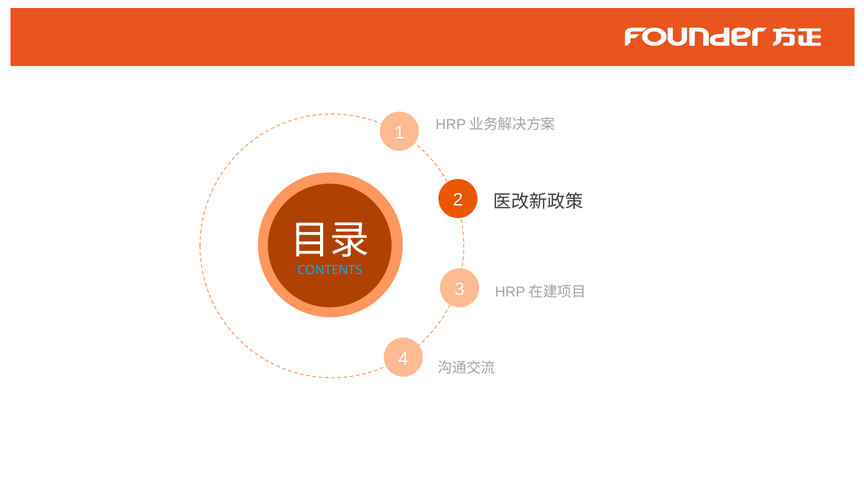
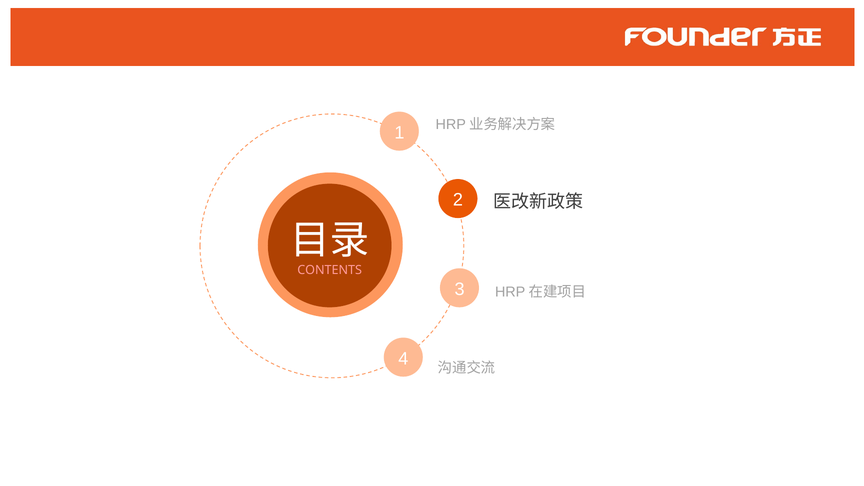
CONTENTS colour: light blue -> pink (330, 270)
